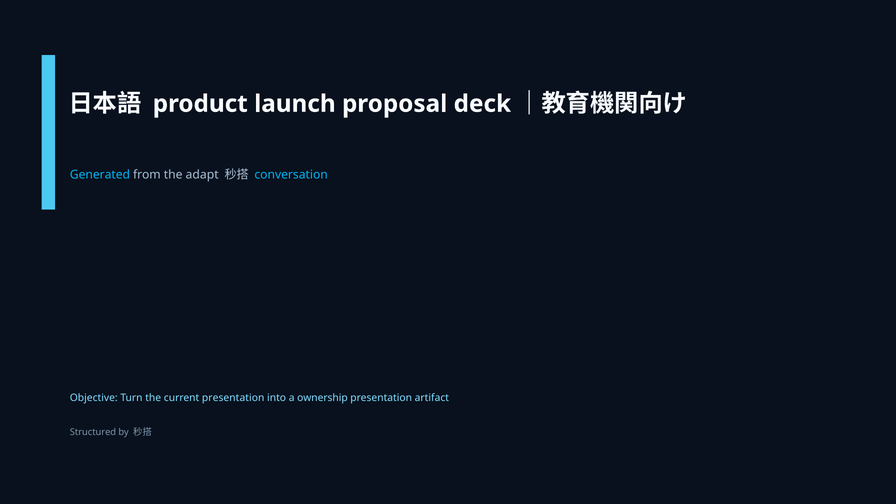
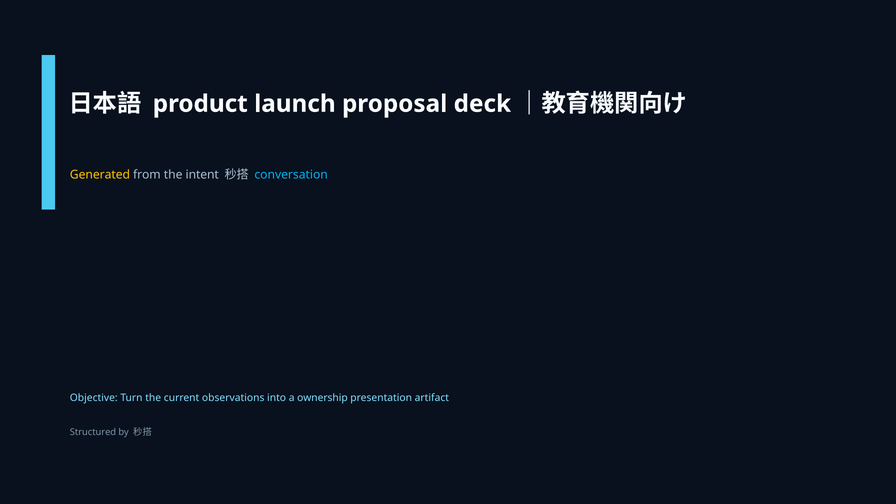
Generated colour: light blue -> yellow (100, 175)
adapt: adapt -> intent (202, 175)
current presentation: presentation -> observations (233, 398)
